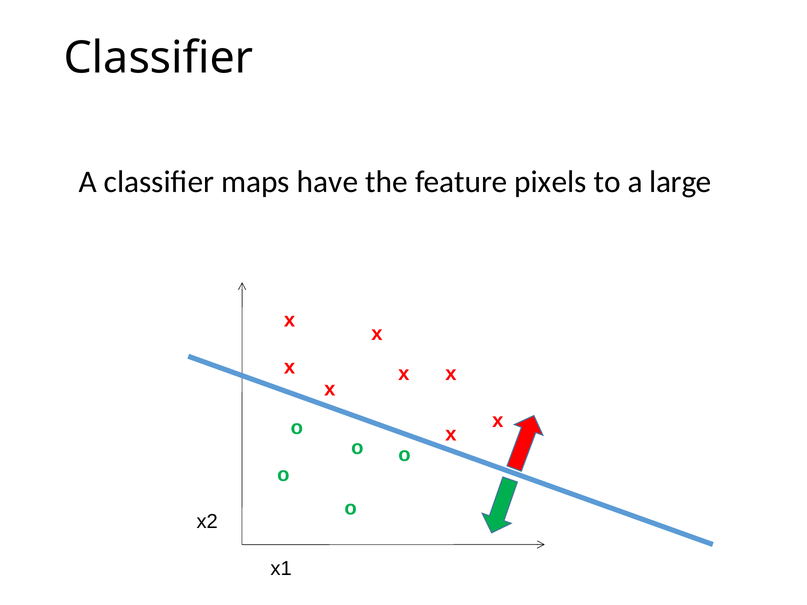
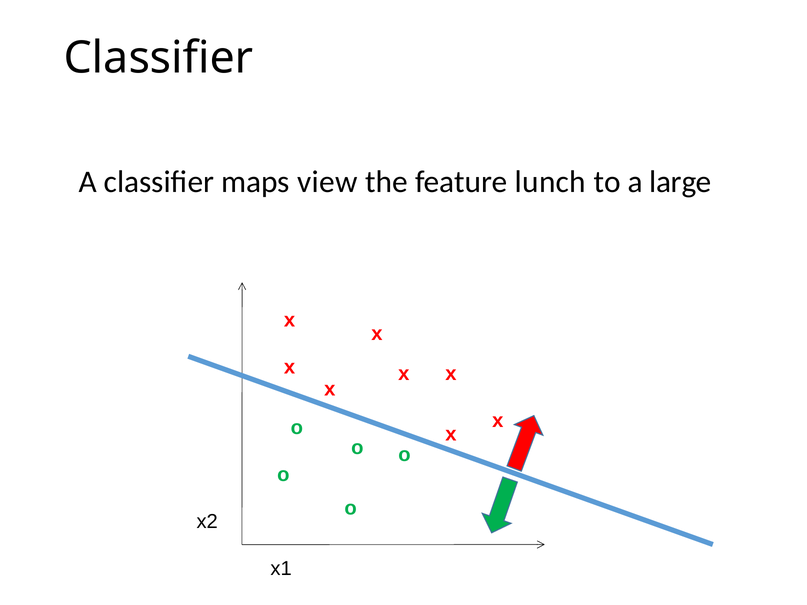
have: have -> view (327, 182)
pixels: pixels -> lunch (550, 182)
